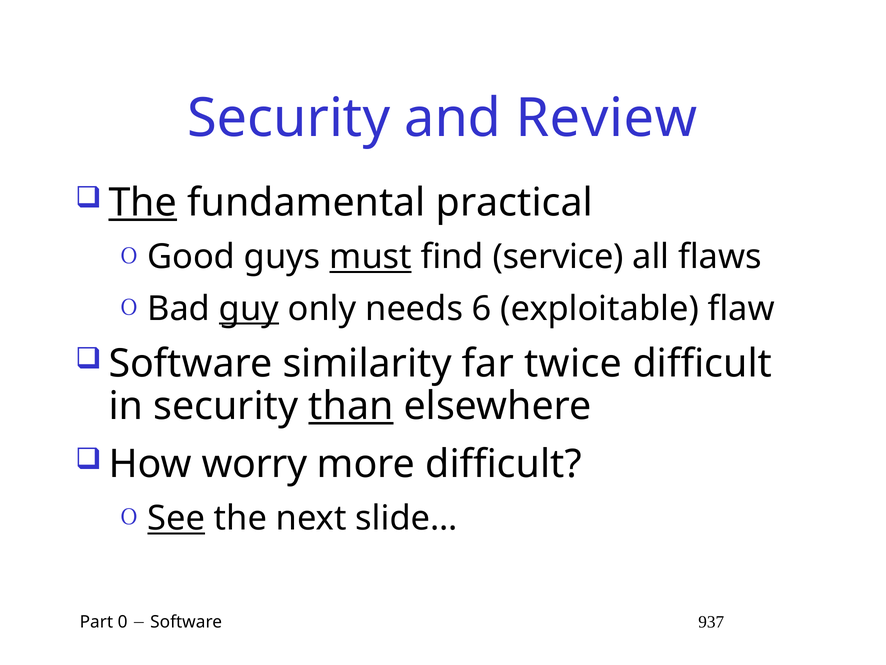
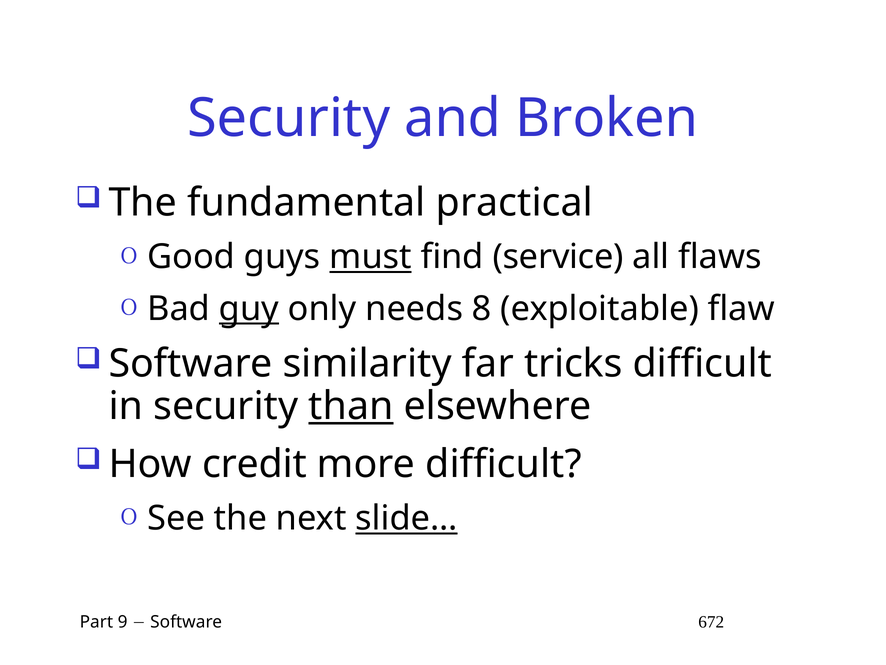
Review: Review -> Broken (607, 118)
The underline: present -> none (143, 203)
6: 6 -> 8 (482, 308)
twice: twice -> tricks (573, 364)
worry: worry -> credit (254, 464)
See underline: present -> none (176, 518)
slide… underline: none -> present (406, 518)
0: 0 -> 9 (123, 621)
937: 937 -> 672 (711, 621)
